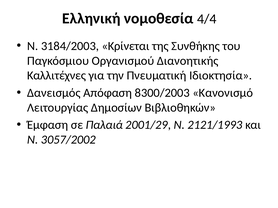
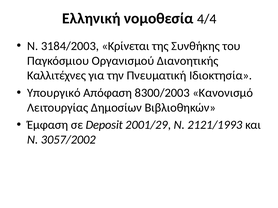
Δανεισμός: Δανεισμός -> Υπουργικό (54, 93)
Παλαιά: Παλαιά -> Deposit (104, 125)
